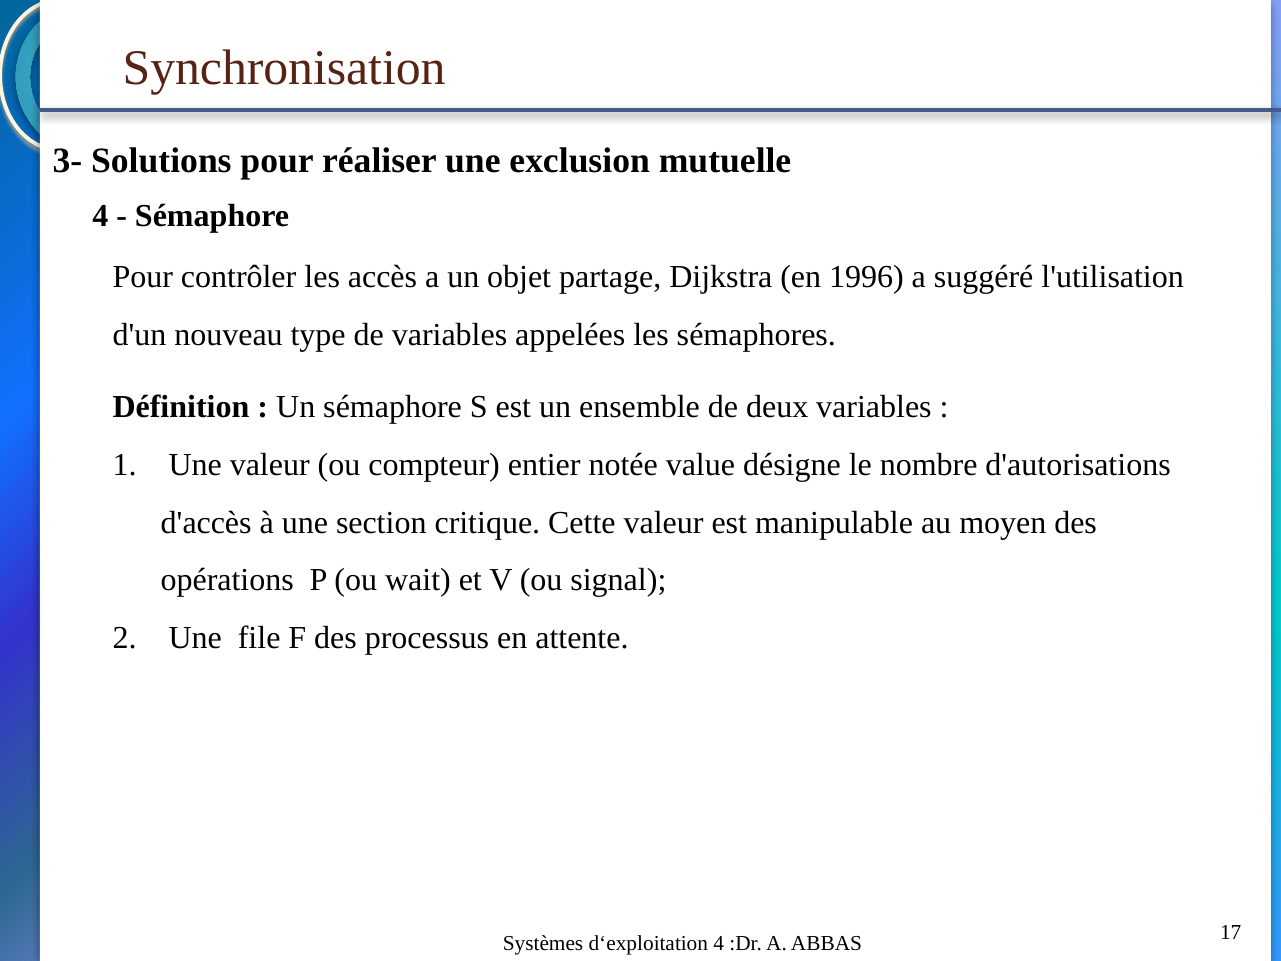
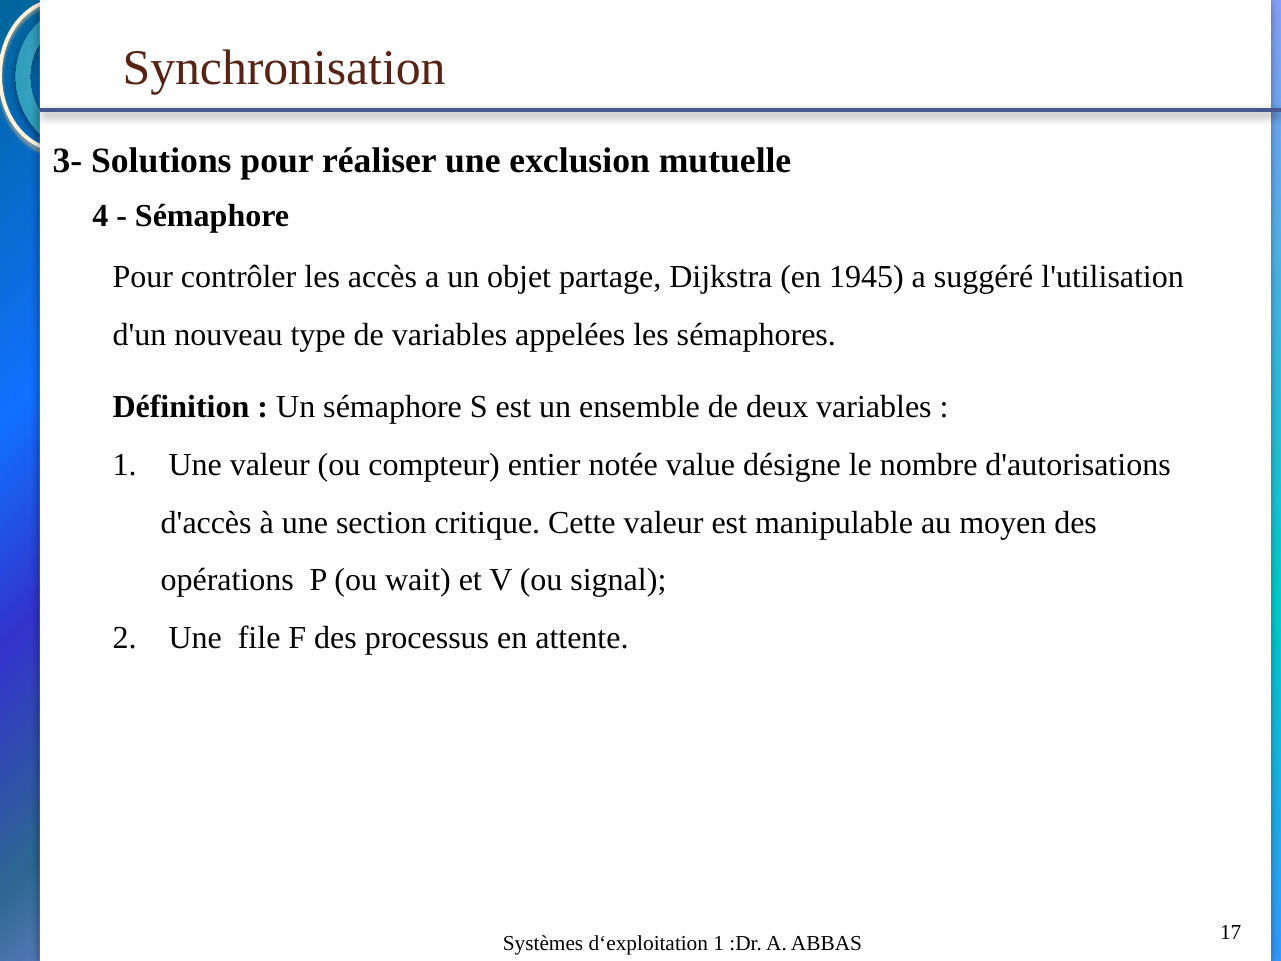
1996: 1996 -> 1945 (867, 277)
d‘exploitation 4: 4 -> 1 (719, 943)
